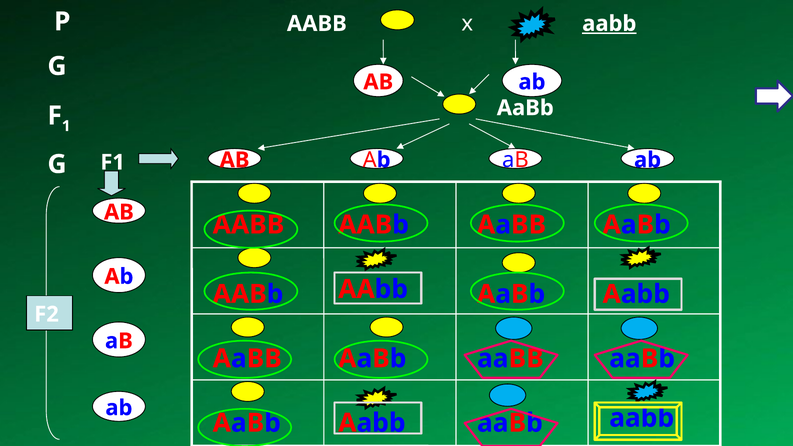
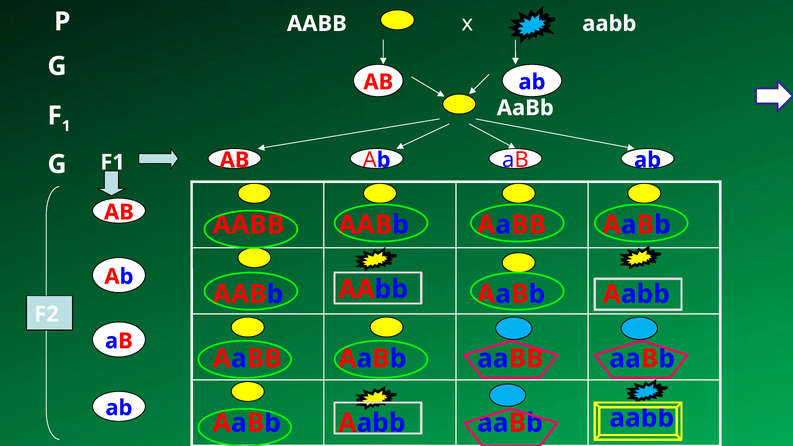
aabb underline: present -> none (609, 24)
